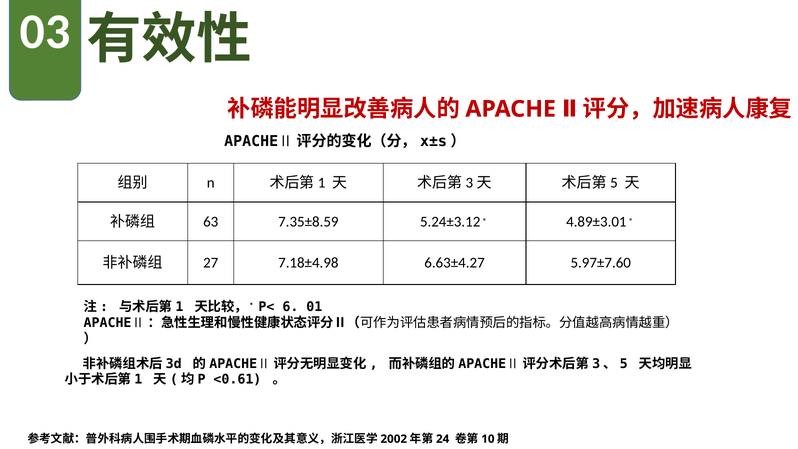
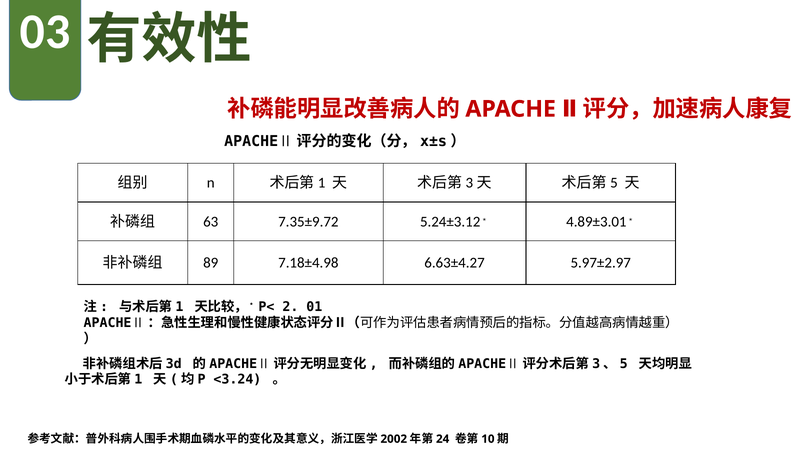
7.35±8.59: 7.35±8.59 -> 7.35±9.72 (308, 222)
27: 27 -> 89 (211, 263)
5.97±7.60: 5.97±7.60 -> 5.97±2.97 (601, 263)
6: 6 -> 2 (290, 307)
<0.61: <0.61 -> <3.24 (237, 379)
